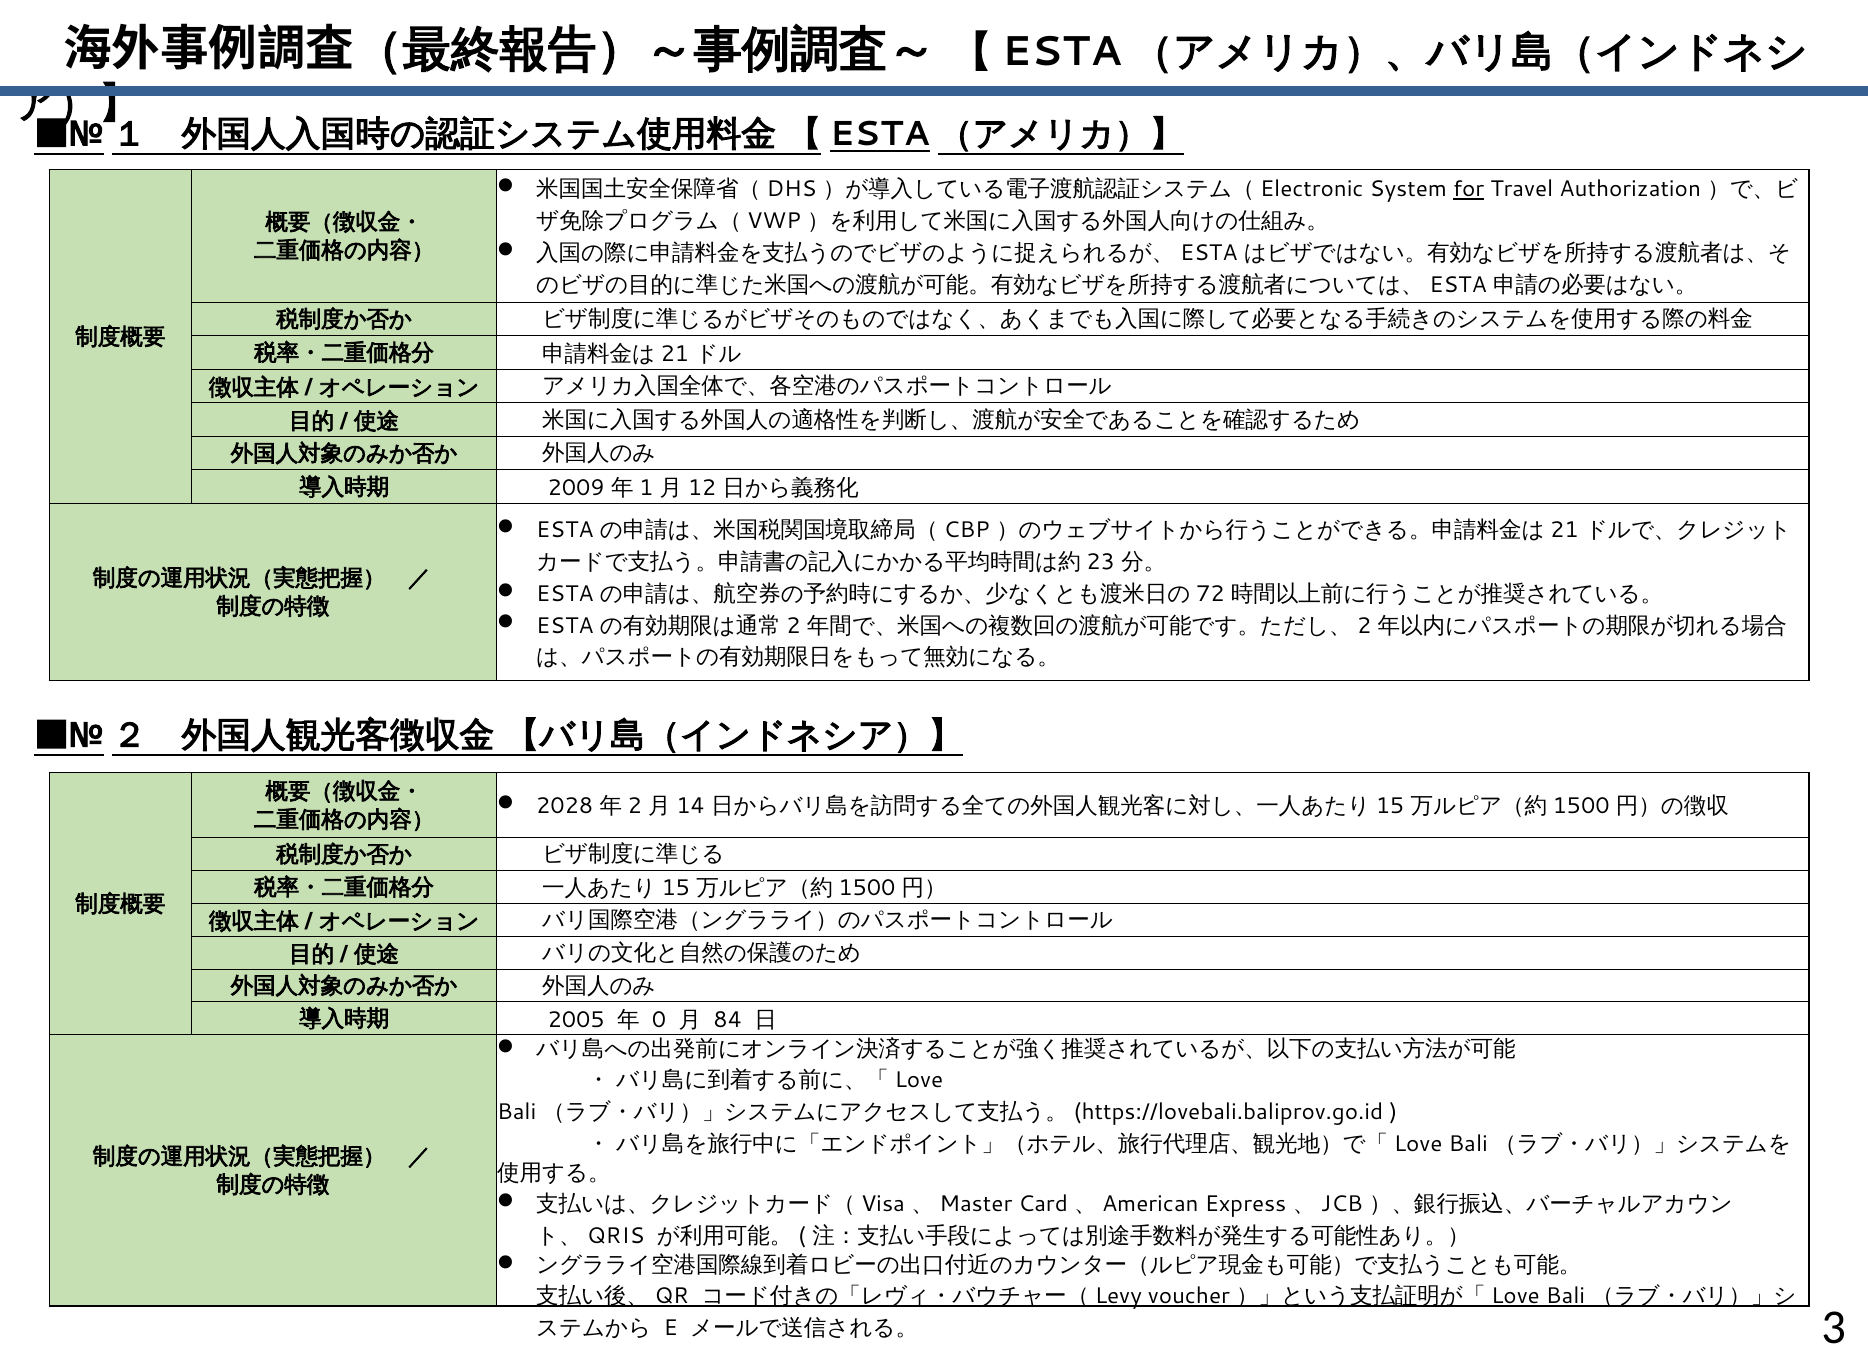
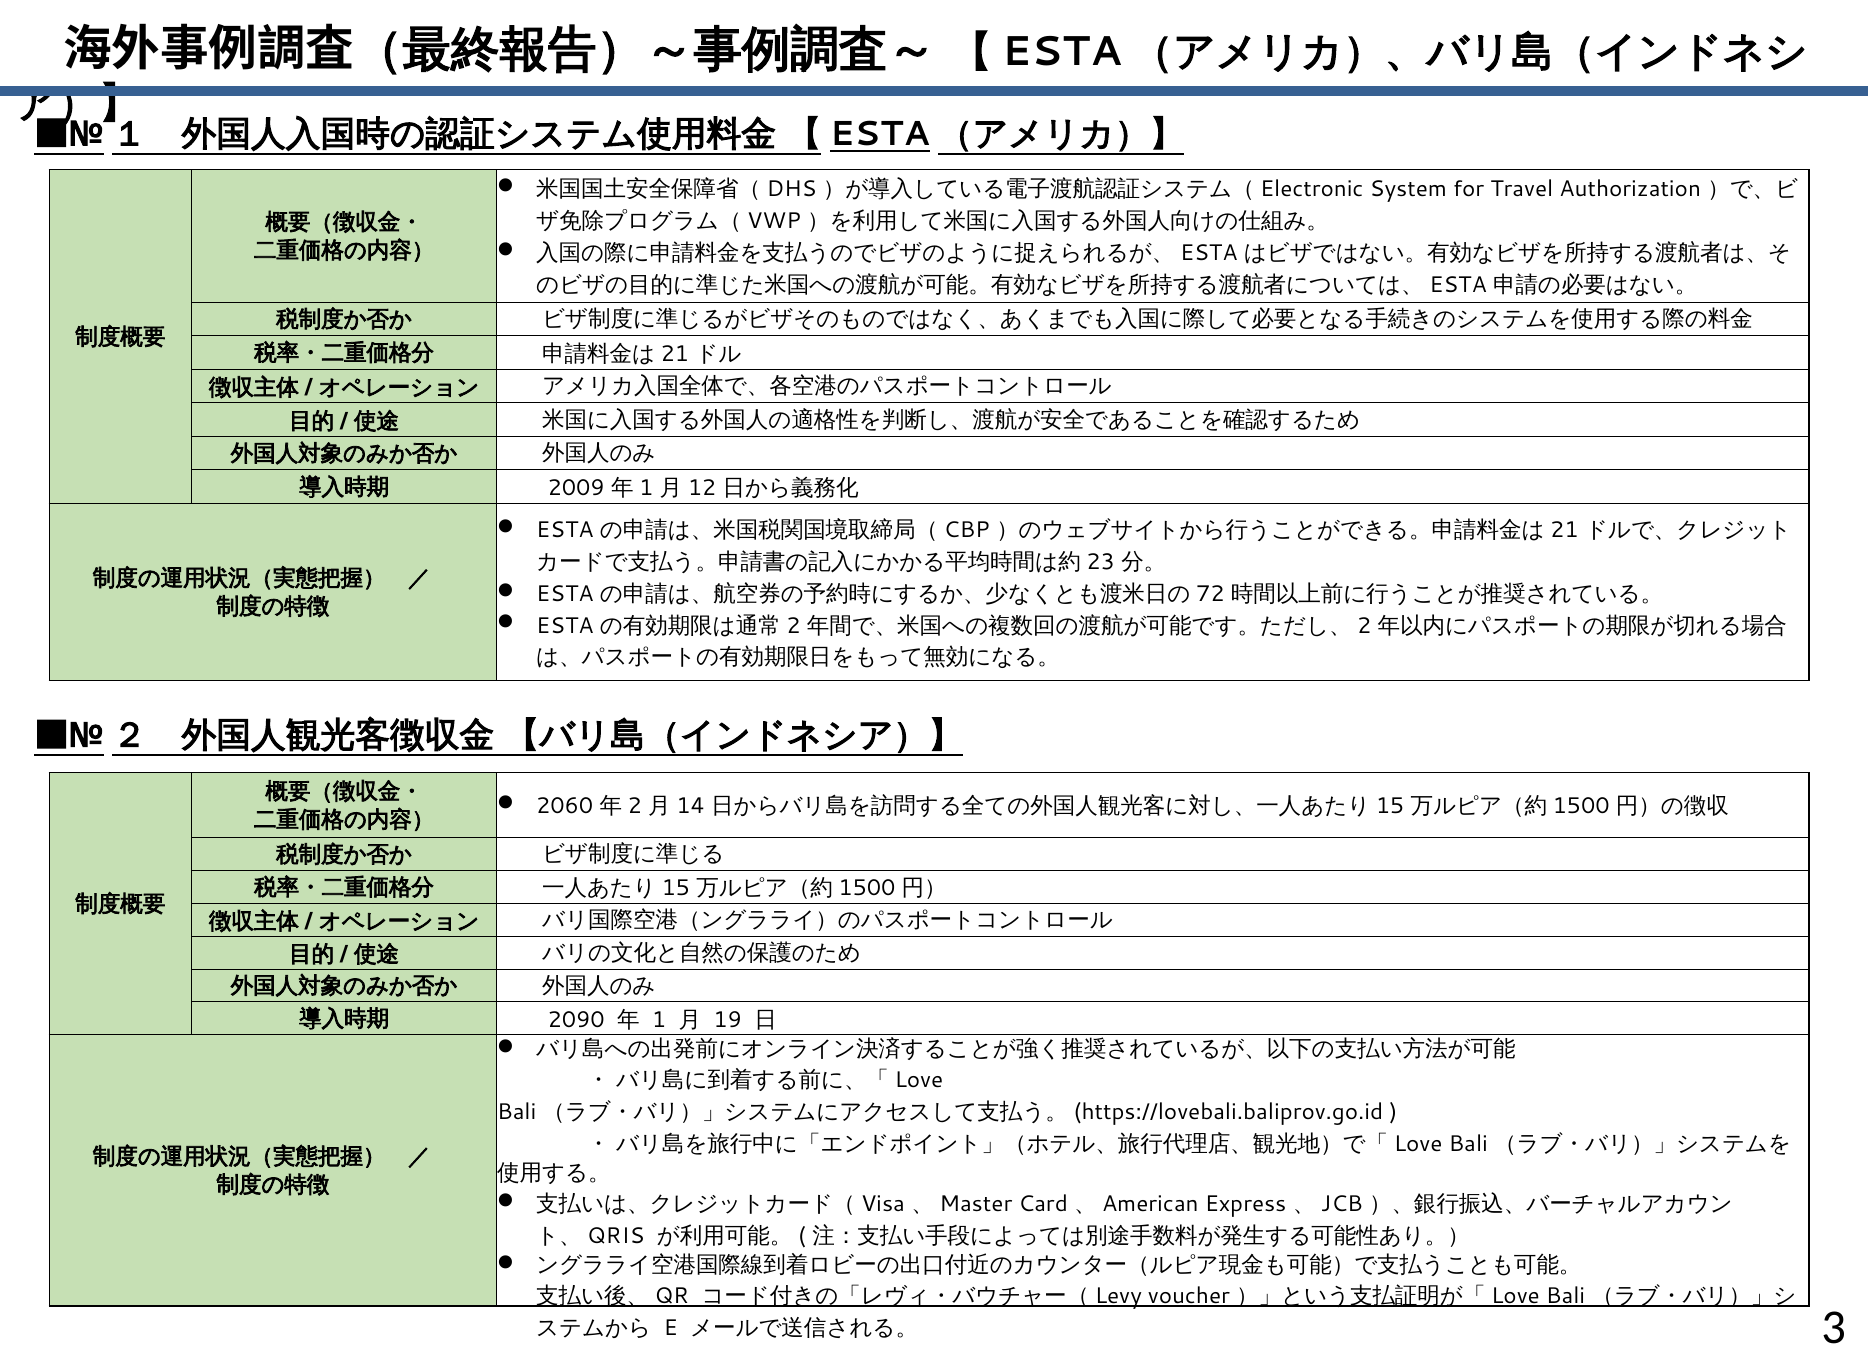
for underline: present -> none (1469, 190)
2028: 2028 -> 2060 (565, 807)
2005: 2005 -> 2090 (576, 1020)
0: 0 -> 1 (659, 1020)
84: 84 -> 19 (728, 1020)
